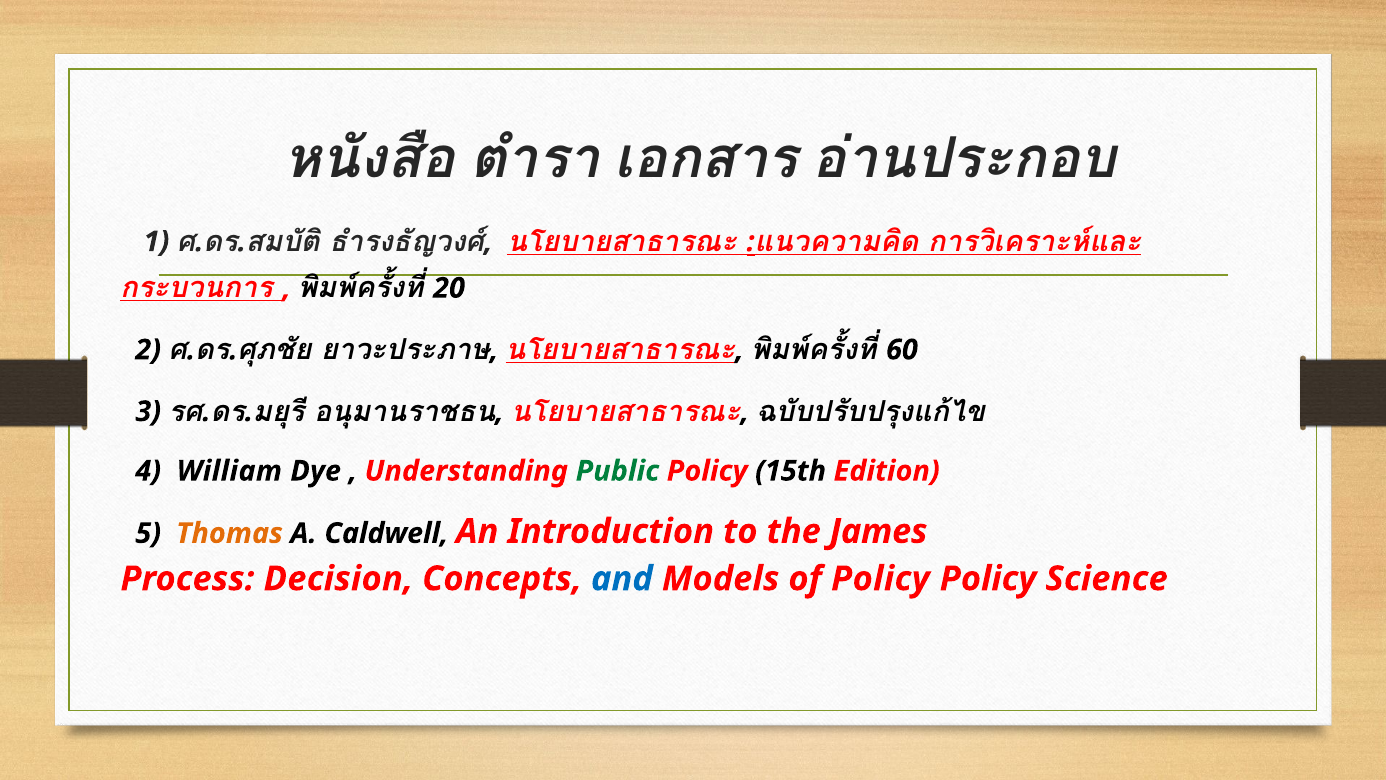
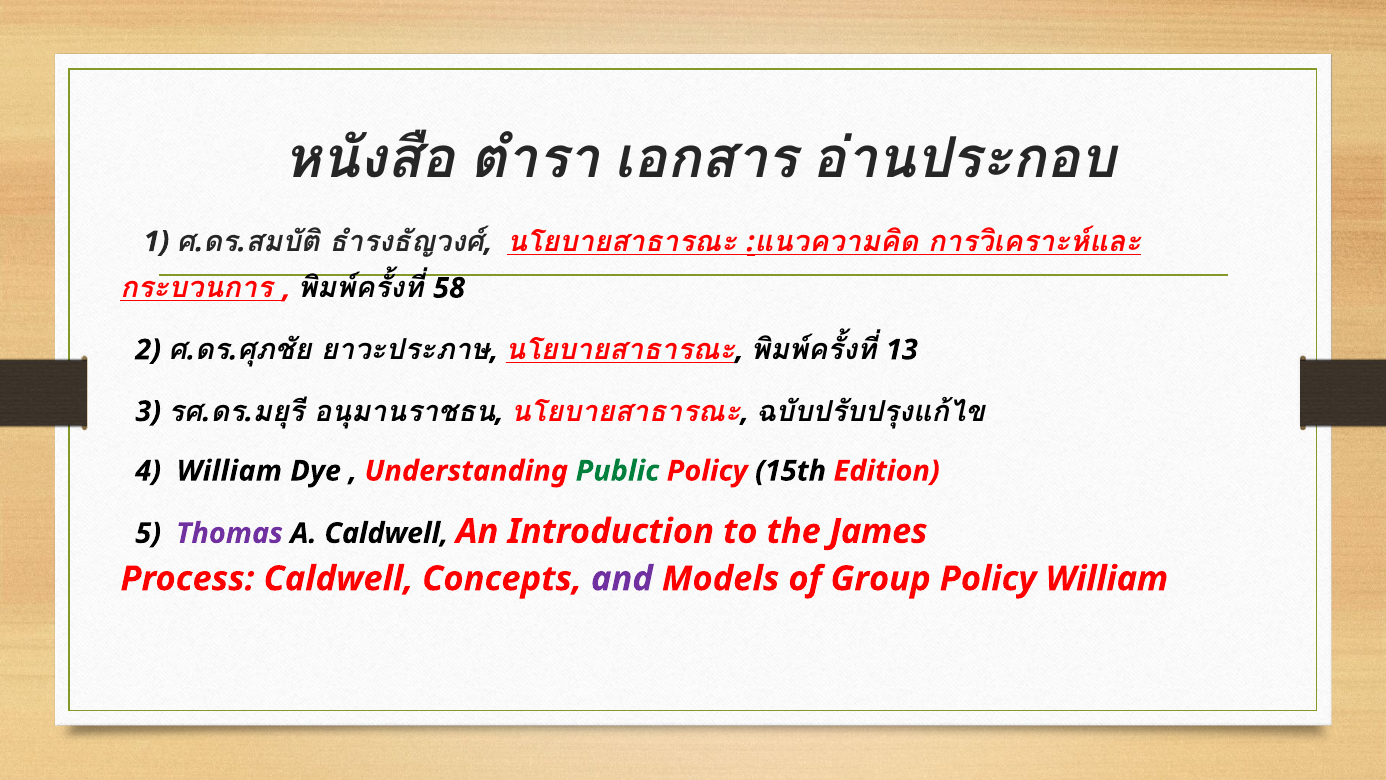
20: 20 -> 58 (449, 288)
60: 60 -> 13 (902, 350)
Thomas colour: orange -> purple (229, 533)
Process Decision: Decision -> Caldwell (338, 579)
and colour: blue -> purple (622, 579)
of Policy: Policy -> Group (881, 579)
Policy Science: Science -> William (1107, 579)
